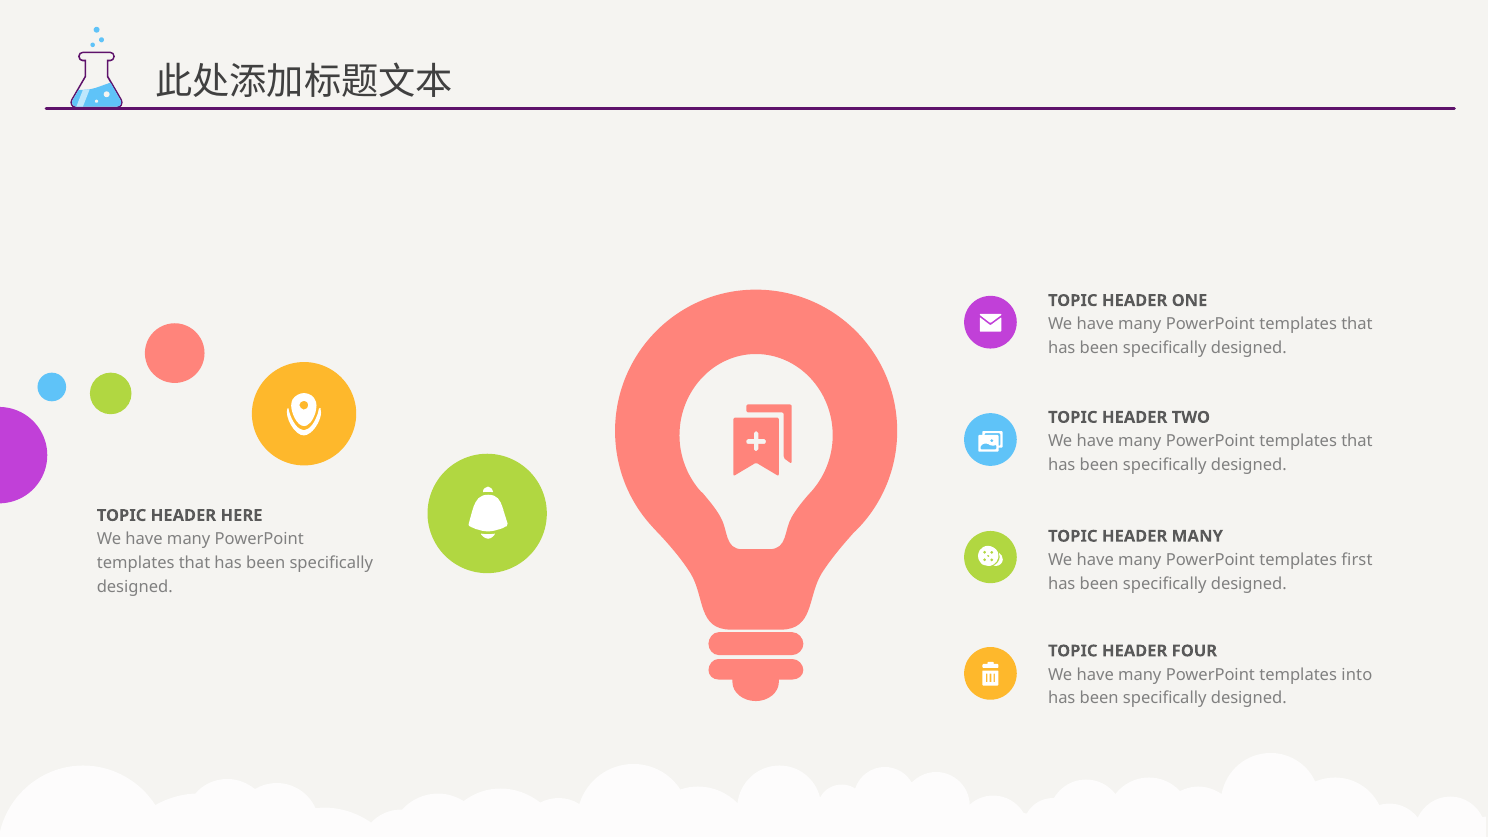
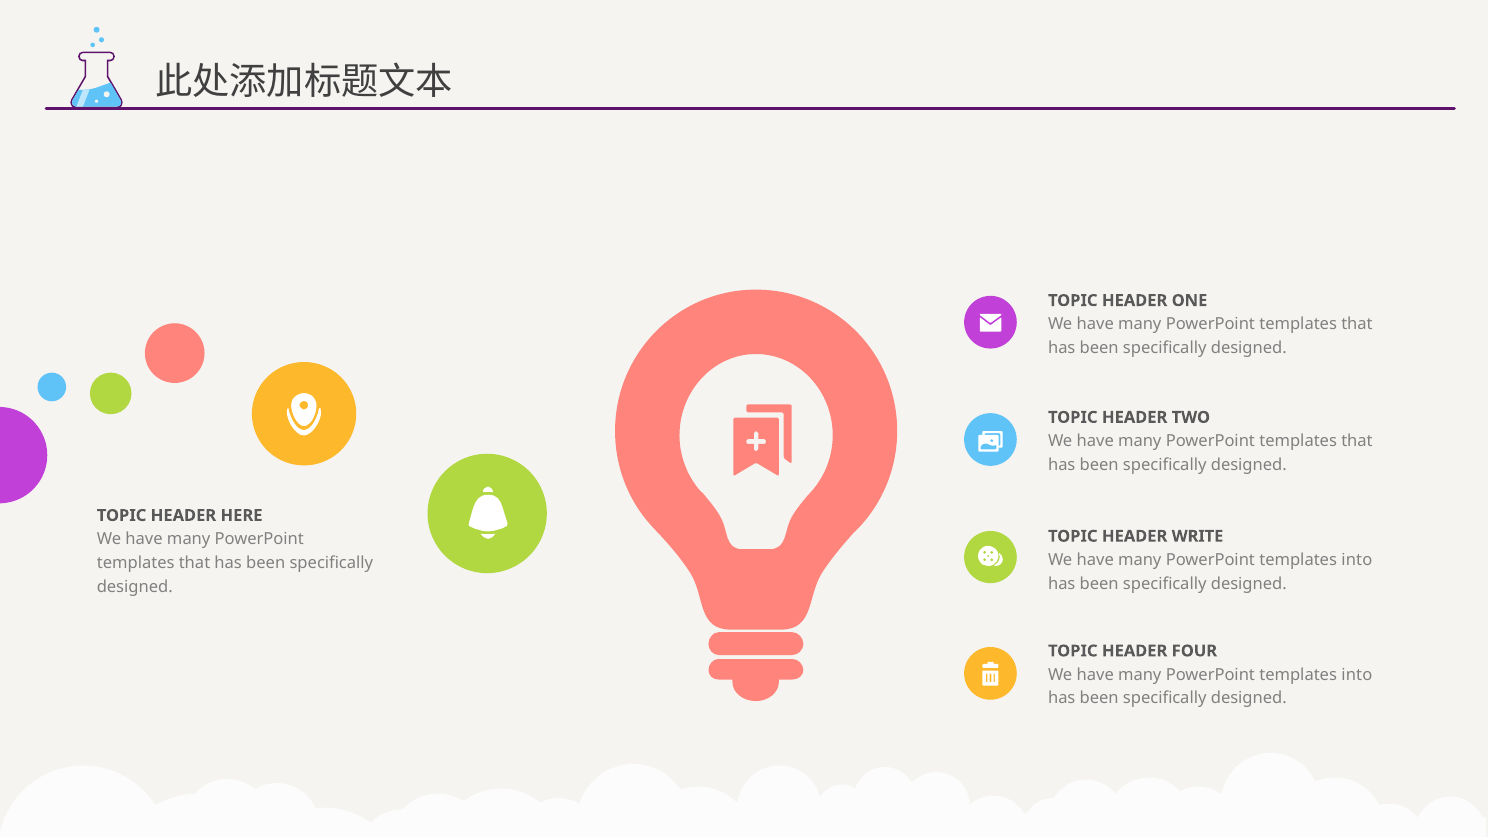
HEADER MANY: MANY -> WRITE (1197, 536)
first: first -> into (1357, 560)
